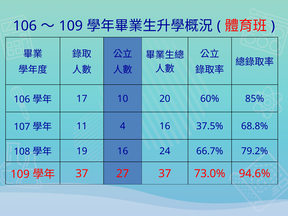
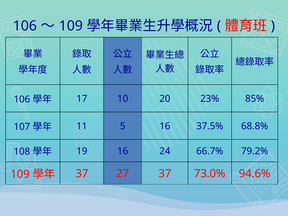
60%: 60% -> 23% (210, 99)
4: 4 -> 5 (123, 126)
